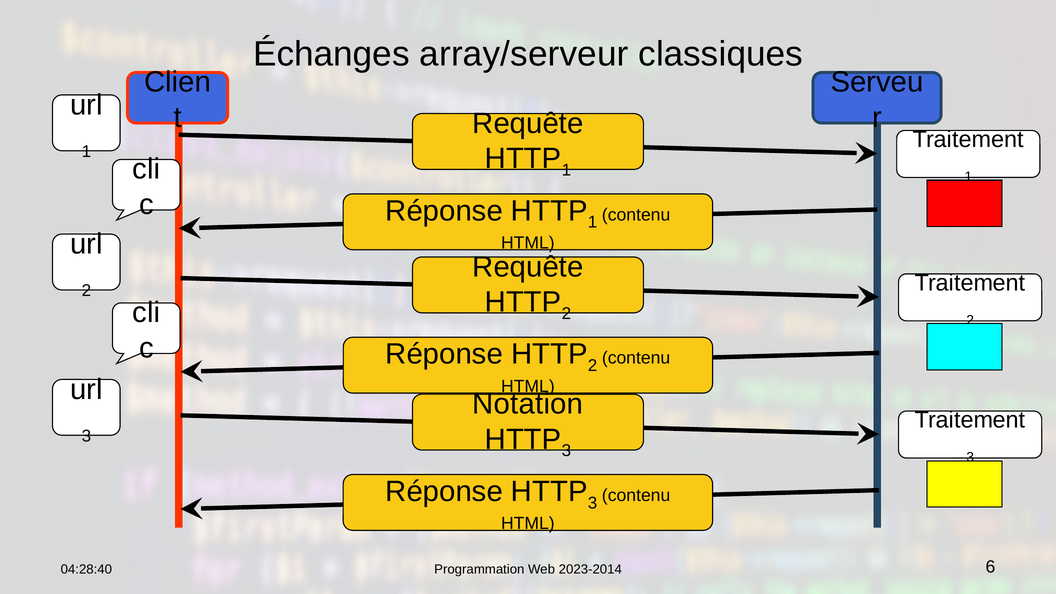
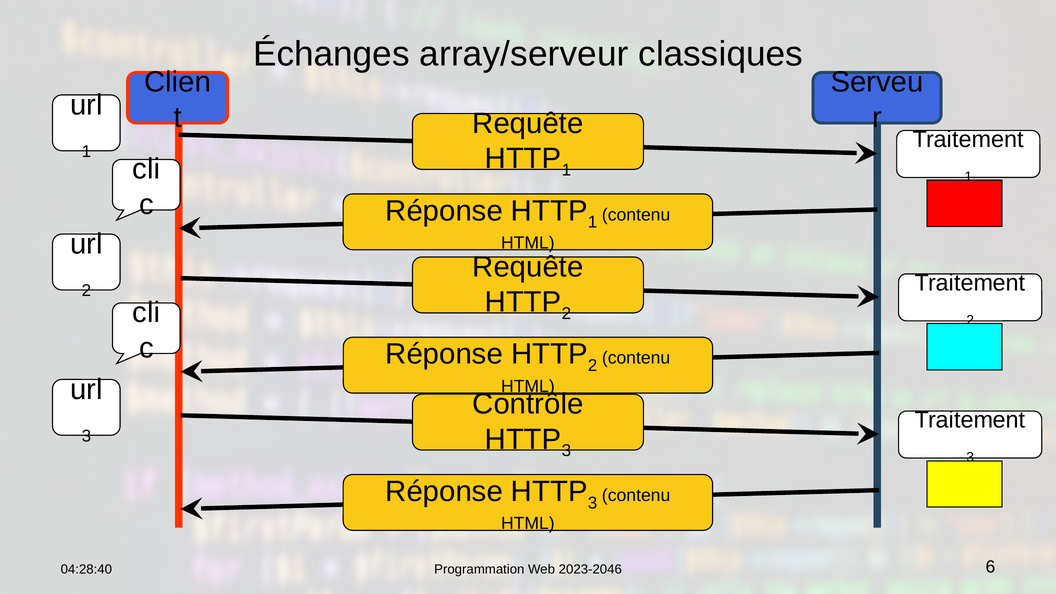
Notation: Notation -> Contrôle (528, 404)
2023-2014: 2023-2014 -> 2023-2046 (590, 569)
